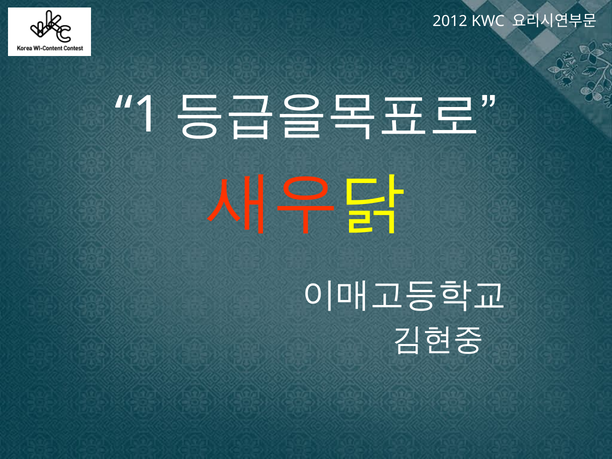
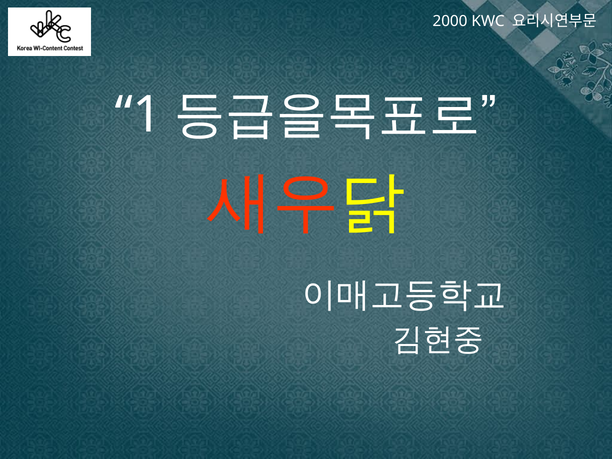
2012: 2012 -> 2000 (450, 21)
